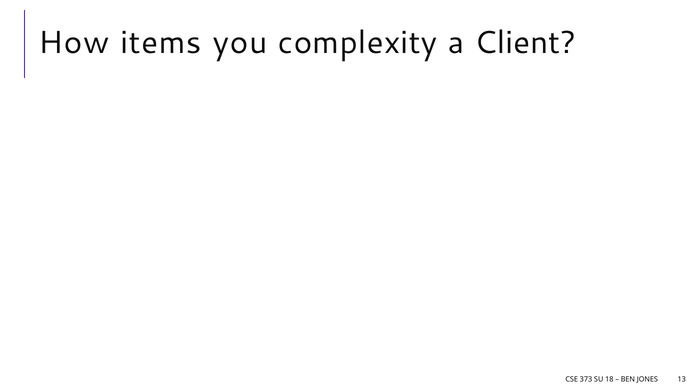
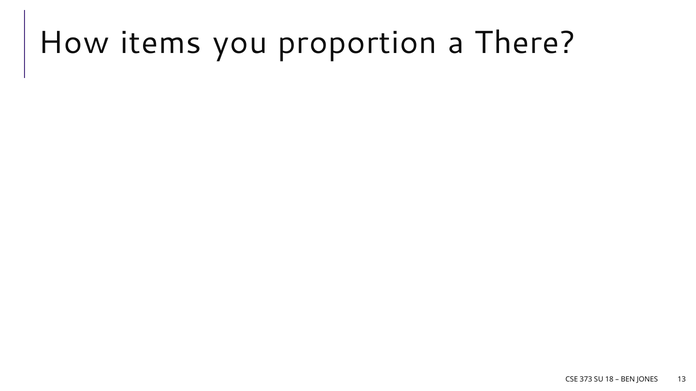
complexity: complexity -> proportion (358, 43)
Client: Client -> There (525, 43)
